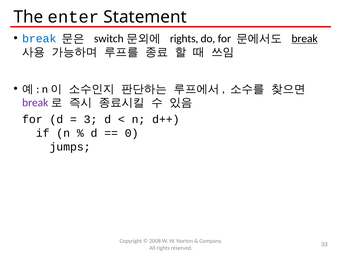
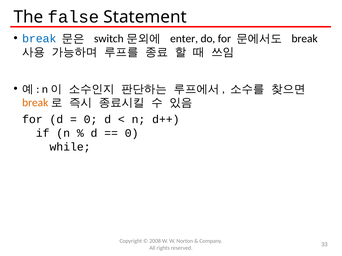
enter: enter -> false (73, 17)
rights: rights -> enter (184, 39)
break underline: present -> none (305, 39)
break colour: purple -> orange (35, 103)
3: 3 -> 0 (91, 120)
jumps: jumps -> while (70, 147)
